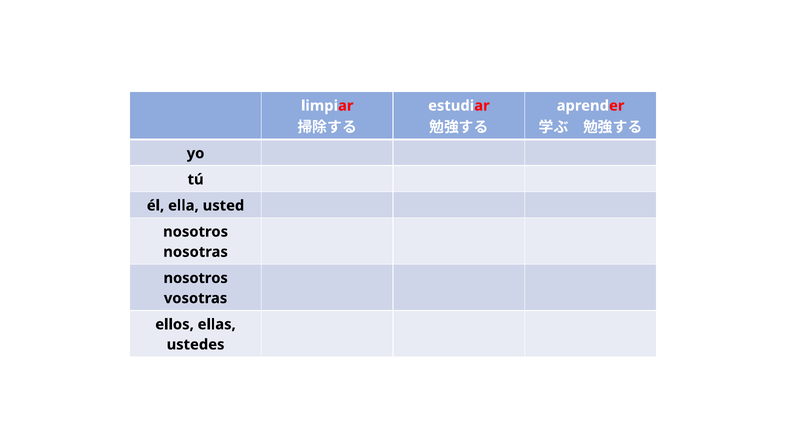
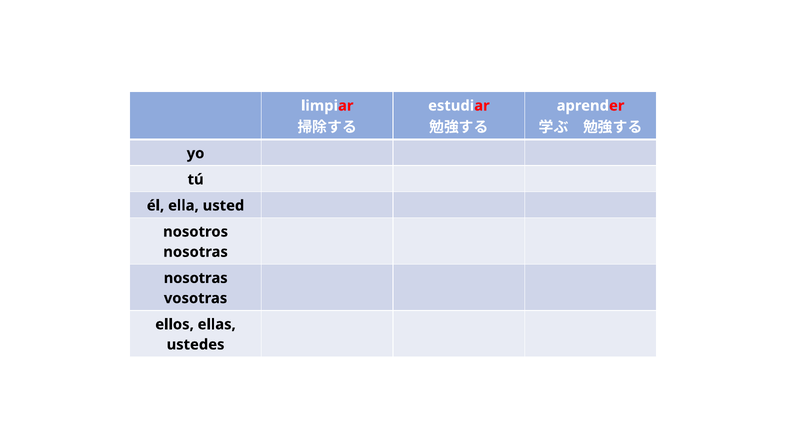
nosotros: nosotros -> nosotras (196, 278)
